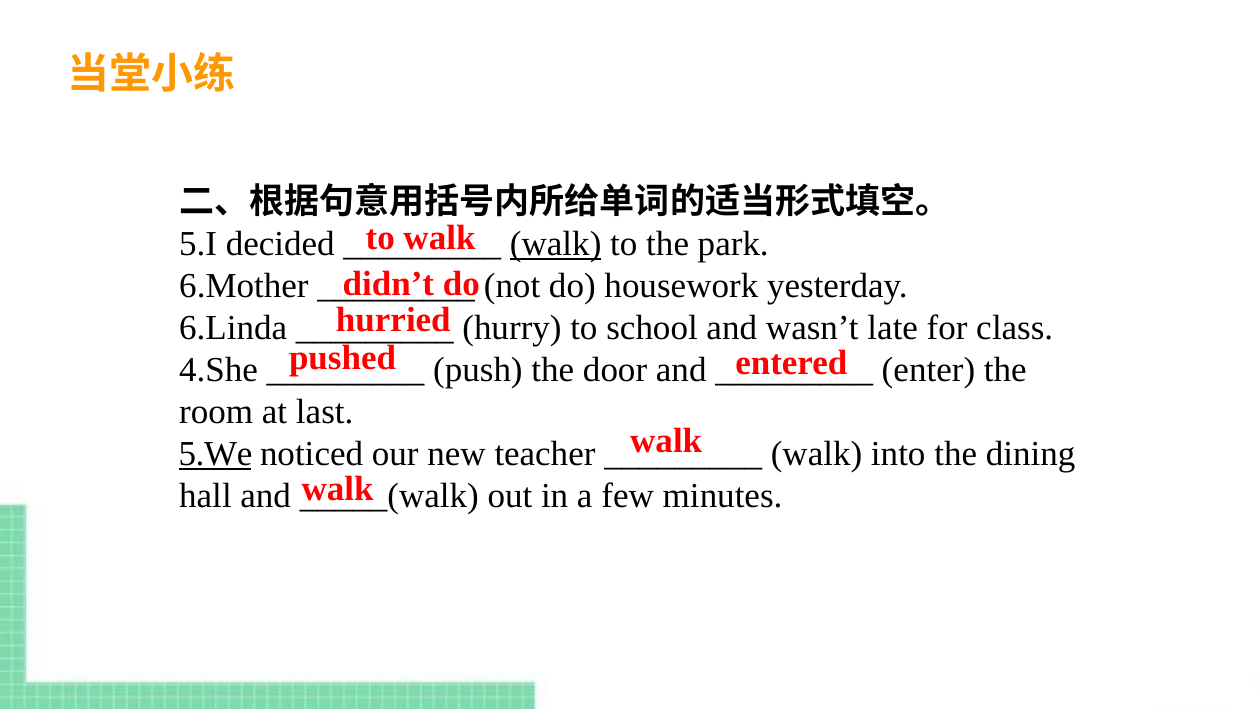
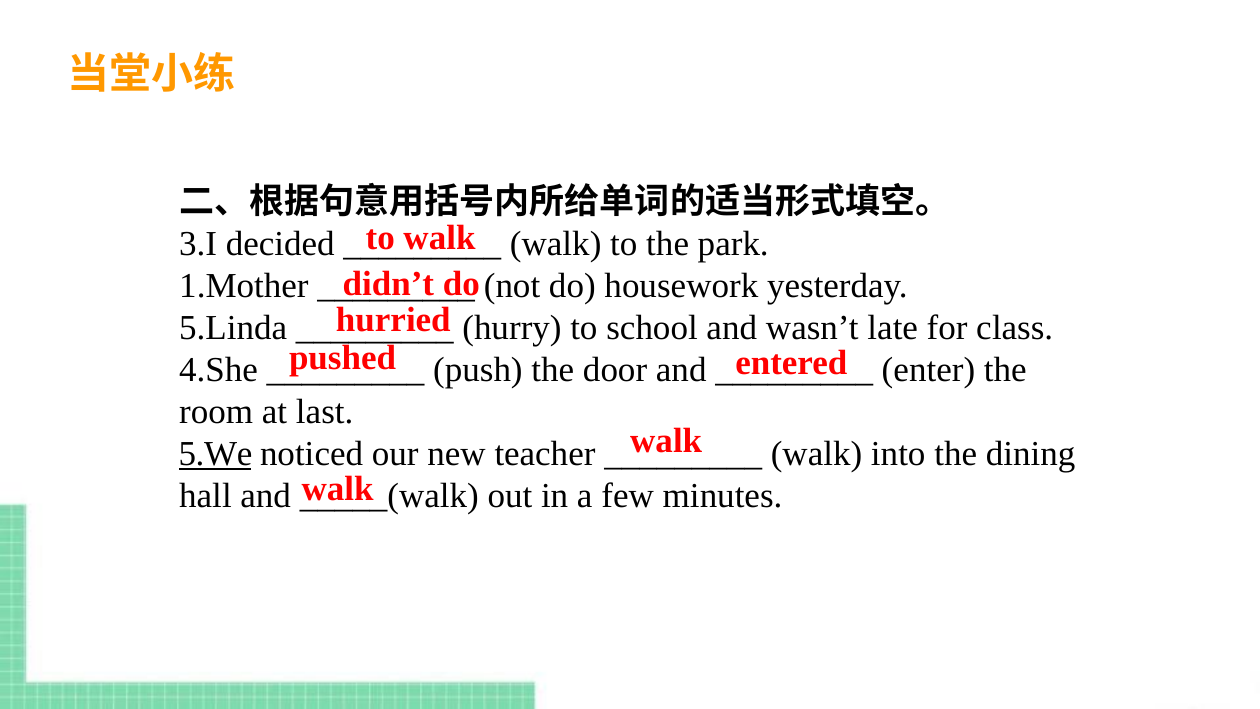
5.I: 5.I -> 3.I (198, 244)
walk underline: present -> none (556, 244)
6.Mother: 6.Mother -> 1.Mother (244, 286)
6.Linda: 6.Linda -> 5.Linda (233, 328)
